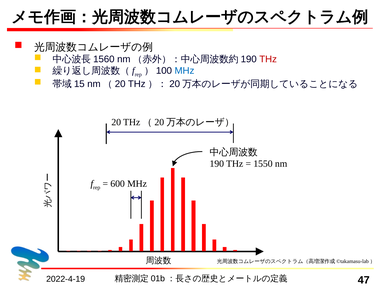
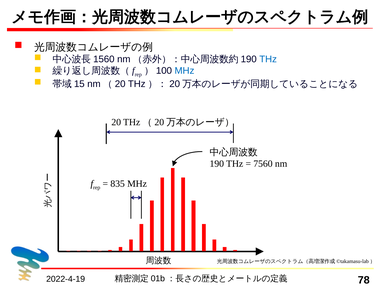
THz colour: red -> blue (268, 59)
1550: 1550 -> 7560 (263, 164)
600: 600 -> 835 (118, 184)
47: 47 -> 78 (364, 280)
